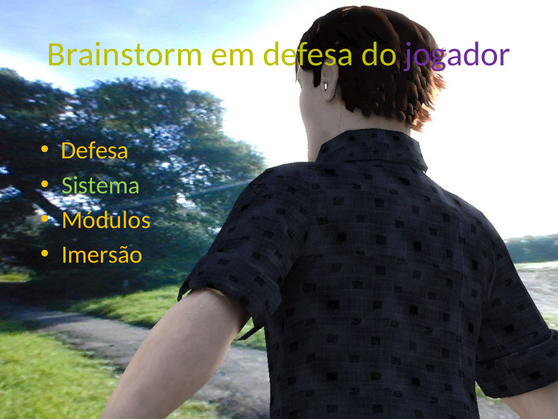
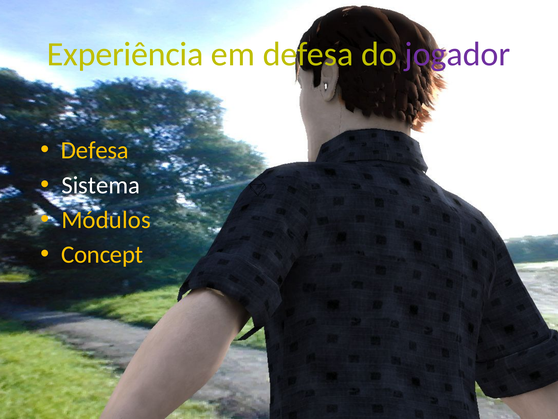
Brainstorm: Brainstorm -> Experiência (125, 54)
Sistema colour: light green -> white (101, 185)
Imersão: Imersão -> Concept (102, 254)
